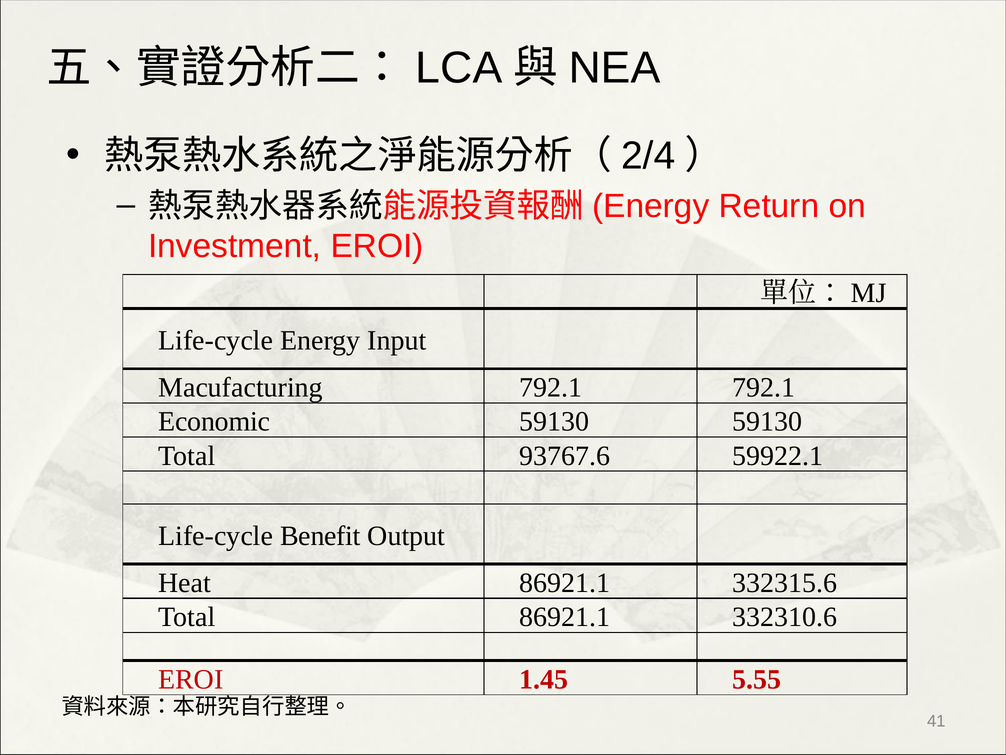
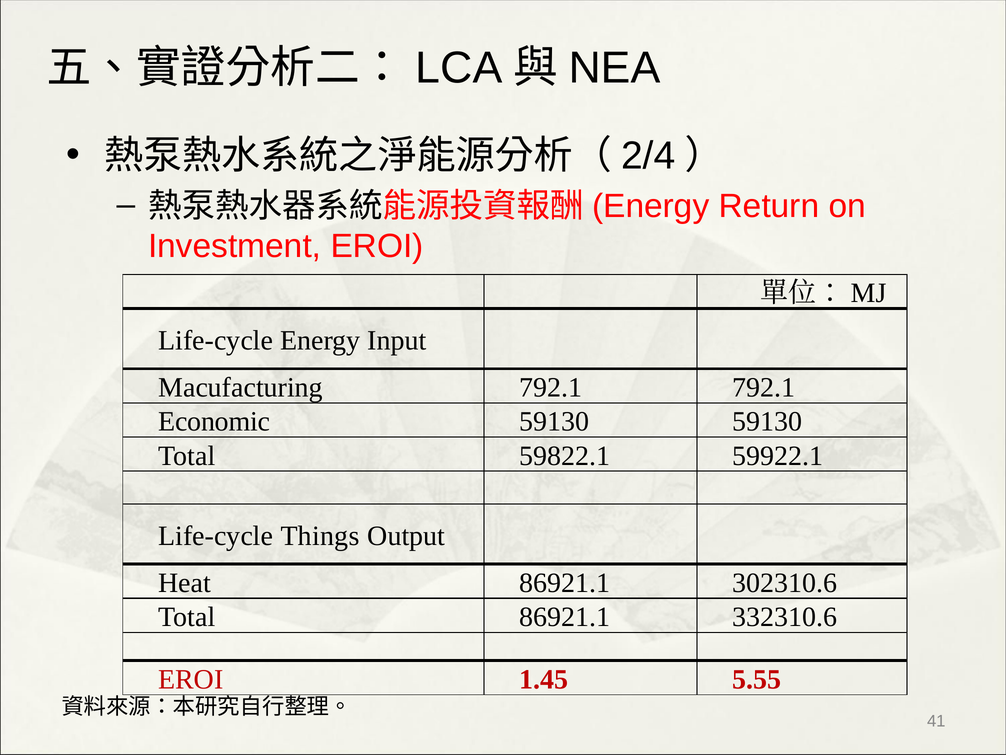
93767.6: 93767.6 -> 59822.1 (565, 456)
Benefit: Benefit -> Things (320, 535)
332315.6: 332315.6 -> 302310.6 (785, 583)
